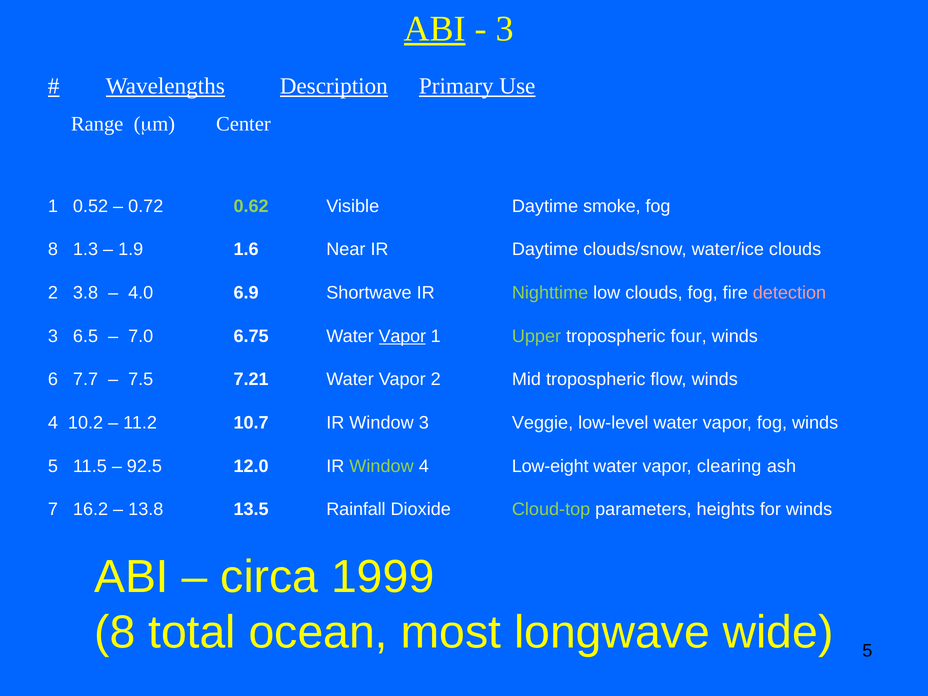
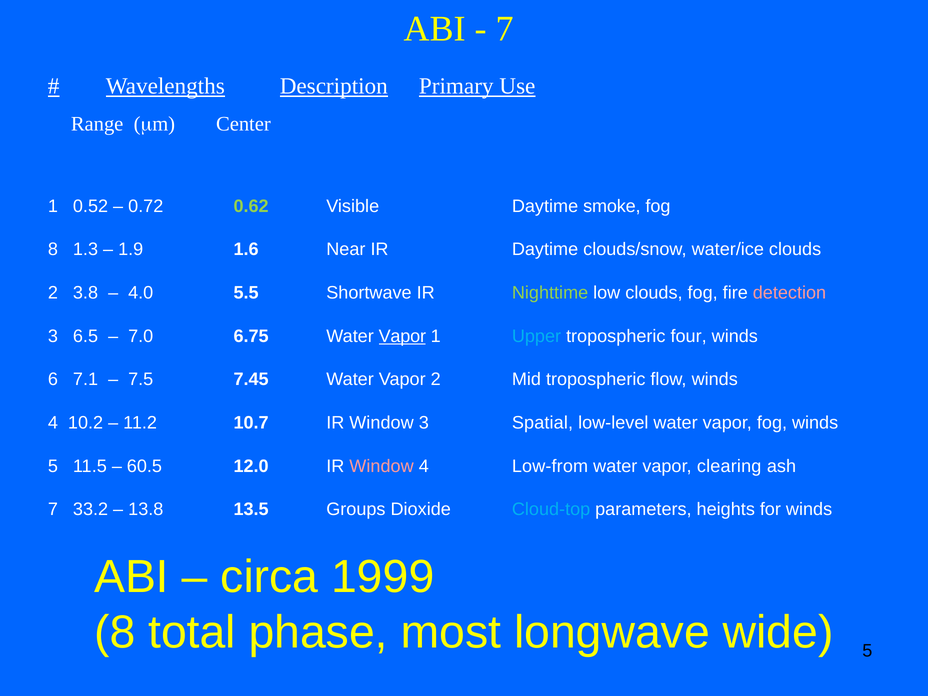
ABI underline: present -> none (435, 29)
3: 3 -> 7 (505, 29)
6.9: 6.9 -> 5.5 (246, 293)
Upper colour: light green -> light blue (537, 336)
7.7: 7.7 -> 7.1 (86, 379)
7.21: 7.21 -> 7.45 (251, 379)
Veggie: Veggie -> Spatial (542, 423)
92.5: 92.5 -> 60.5 (144, 466)
Window colour: light green -> pink (382, 466)
Low-eight: Low-eight -> Low-from (550, 466)
16.2: 16.2 -> 33.2 (91, 509)
Rainfall: Rainfall -> Groups (356, 509)
Cloud-top colour: light green -> light blue (551, 509)
ocean: ocean -> phase (318, 633)
